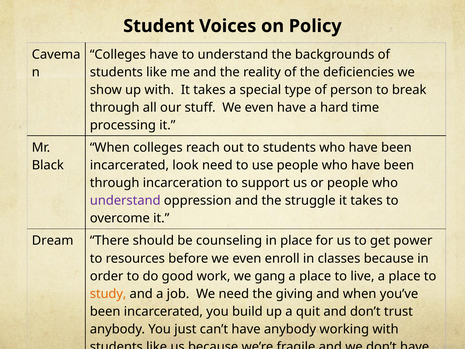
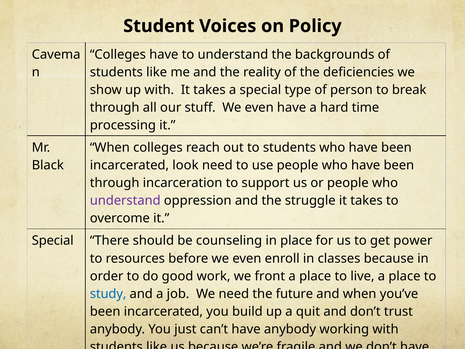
Dream: Dream -> Special (53, 241)
gang: gang -> front (270, 276)
study colour: orange -> blue (108, 294)
giving: giving -> future (294, 294)
